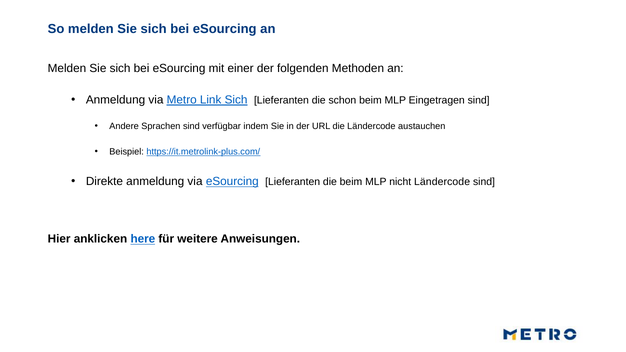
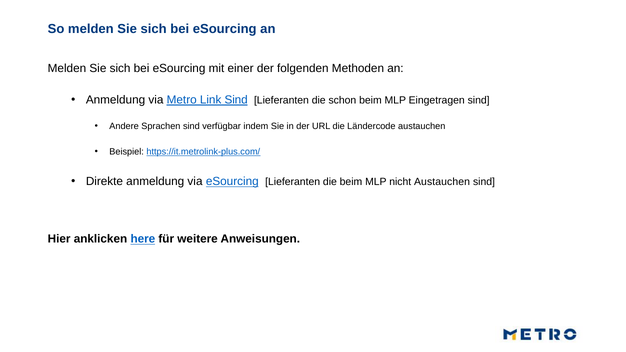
Link Sich: Sich -> Sind (236, 100)
nicht Ländercode: Ländercode -> Austauchen (442, 182)
